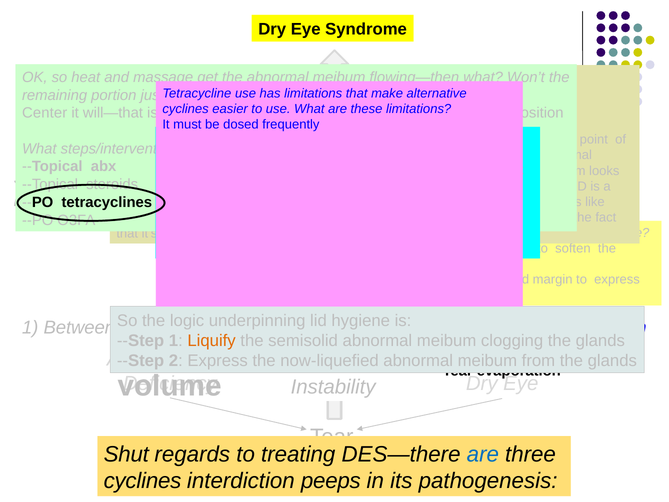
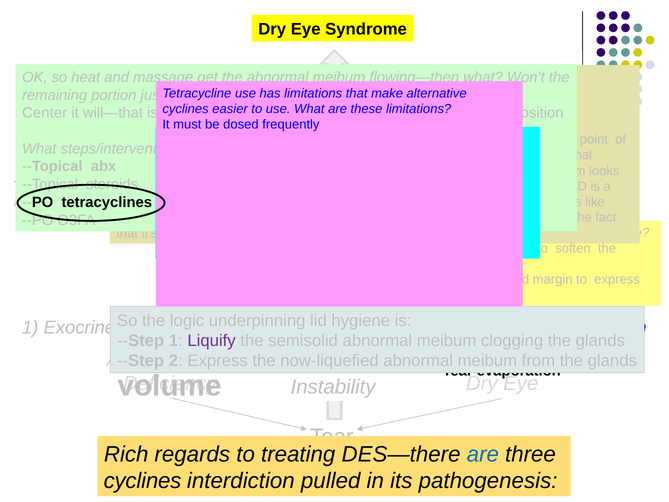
Between: Between -> Exocrine (79, 327)
Liquify colour: orange -> purple (212, 341)
Shut: Shut -> Rich (126, 454)
peeps: peeps -> pulled (331, 481)
